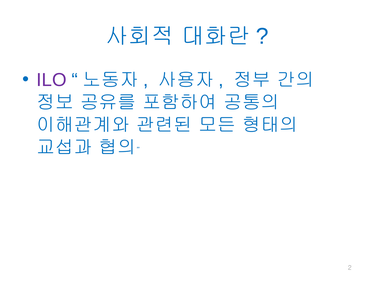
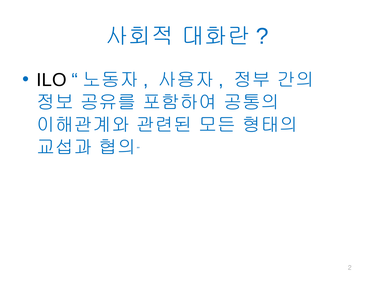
ILO colour: purple -> black (52, 80)
